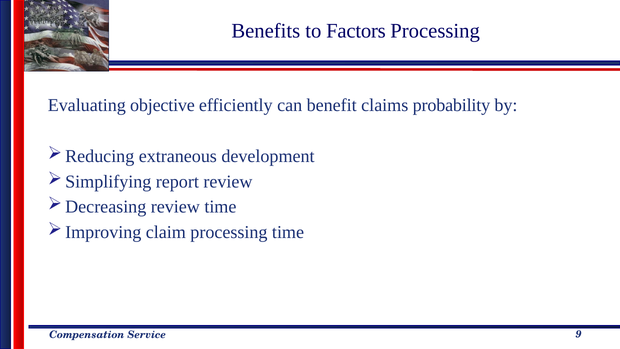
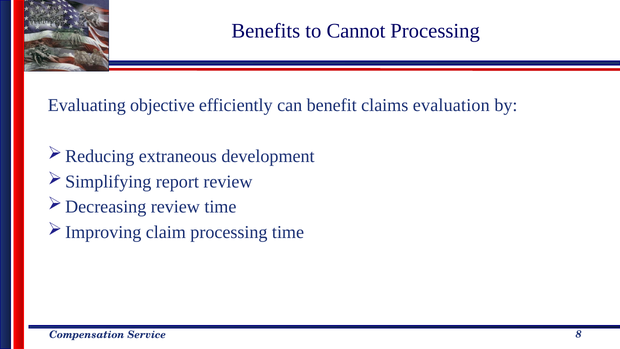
Factors: Factors -> Cannot (356, 31)
probability: probability -> evaluation (451, 105)
9: 9 -> 8 (579, 334)
